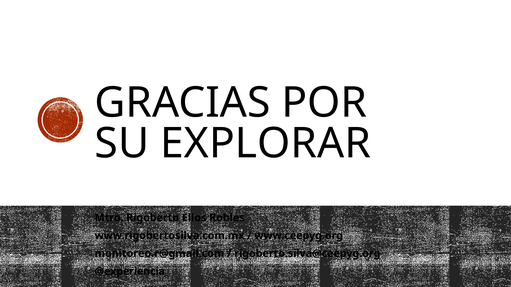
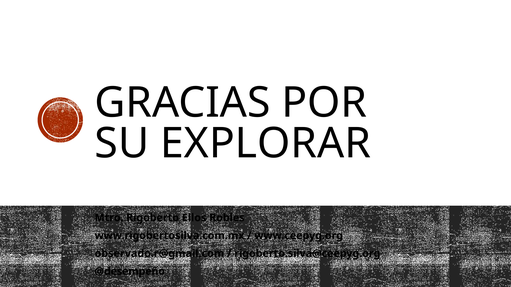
monitoreo.r@gmail.com: monitoreo.r@gmail.com -> observado.r@gmail.com (159, 254)
@experiencia: @experiencia -> @desempeño (130, 272)
